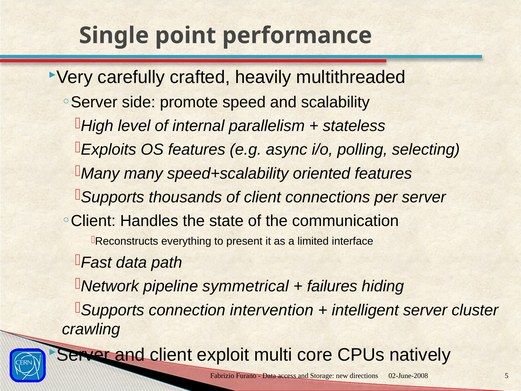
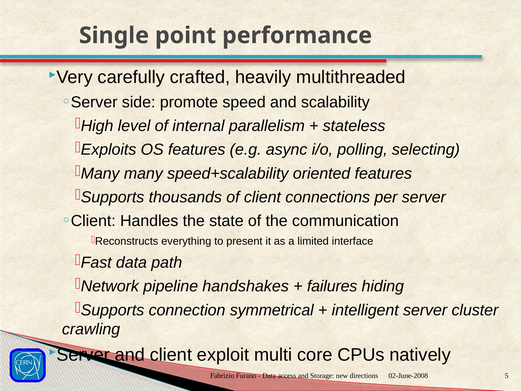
symmetrical: symmetrical -> handshakes (246, 286)
intervention: intervention -> symmetrical (272, 310)
